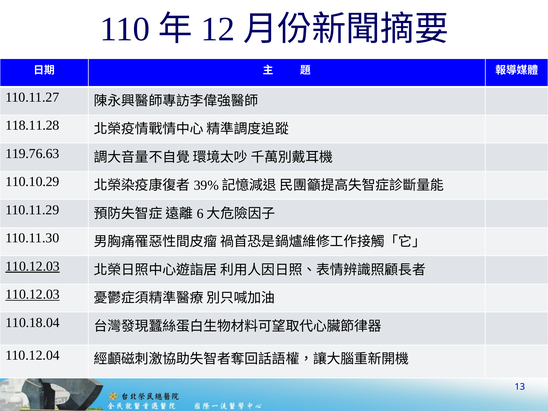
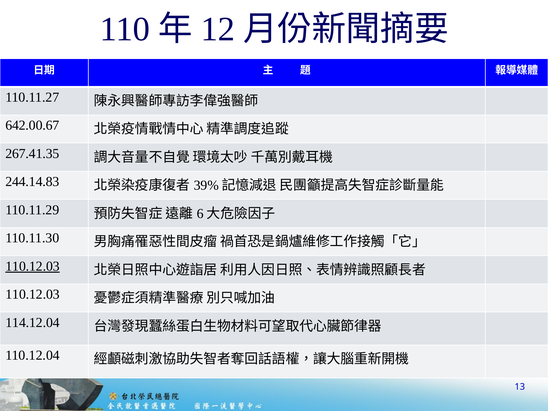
118.11.28: 118.11.28 -> 642.00.67 (32, 125)
119.76.63: 119.76.63 -> 267.41.35 (32, 153)
110.10.29: 110.10.29 -> 244.14.83 (32, 182)
110.12.03 underline: present -> none (33, 294)
110.18.04: 110.18.04 -> 114.12.04 (33, 323)
